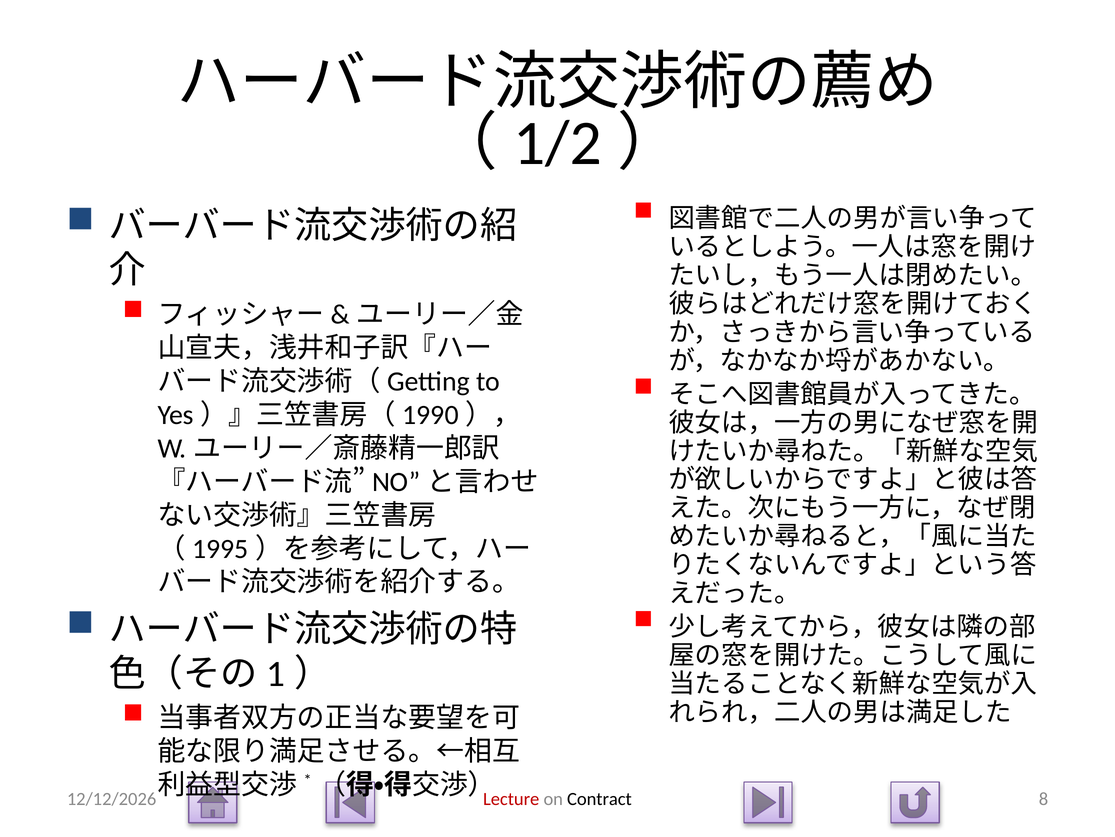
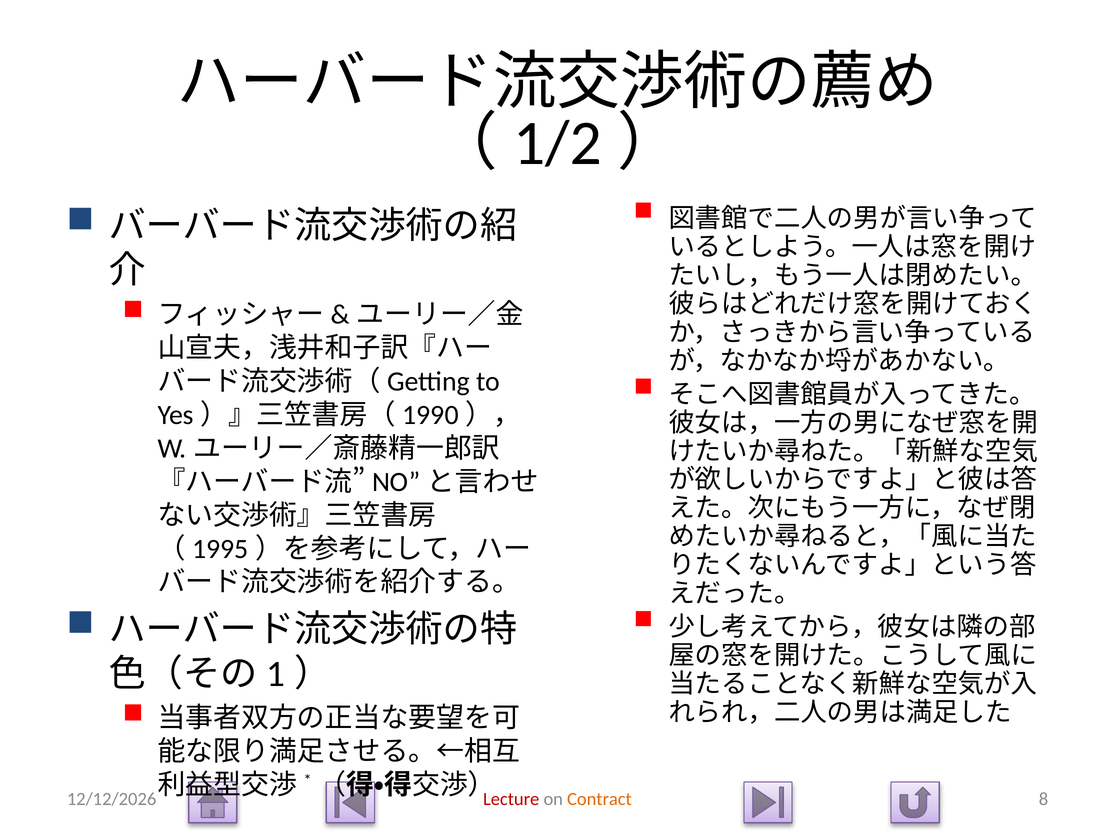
Contract colour: black -> orange (599, 799)
